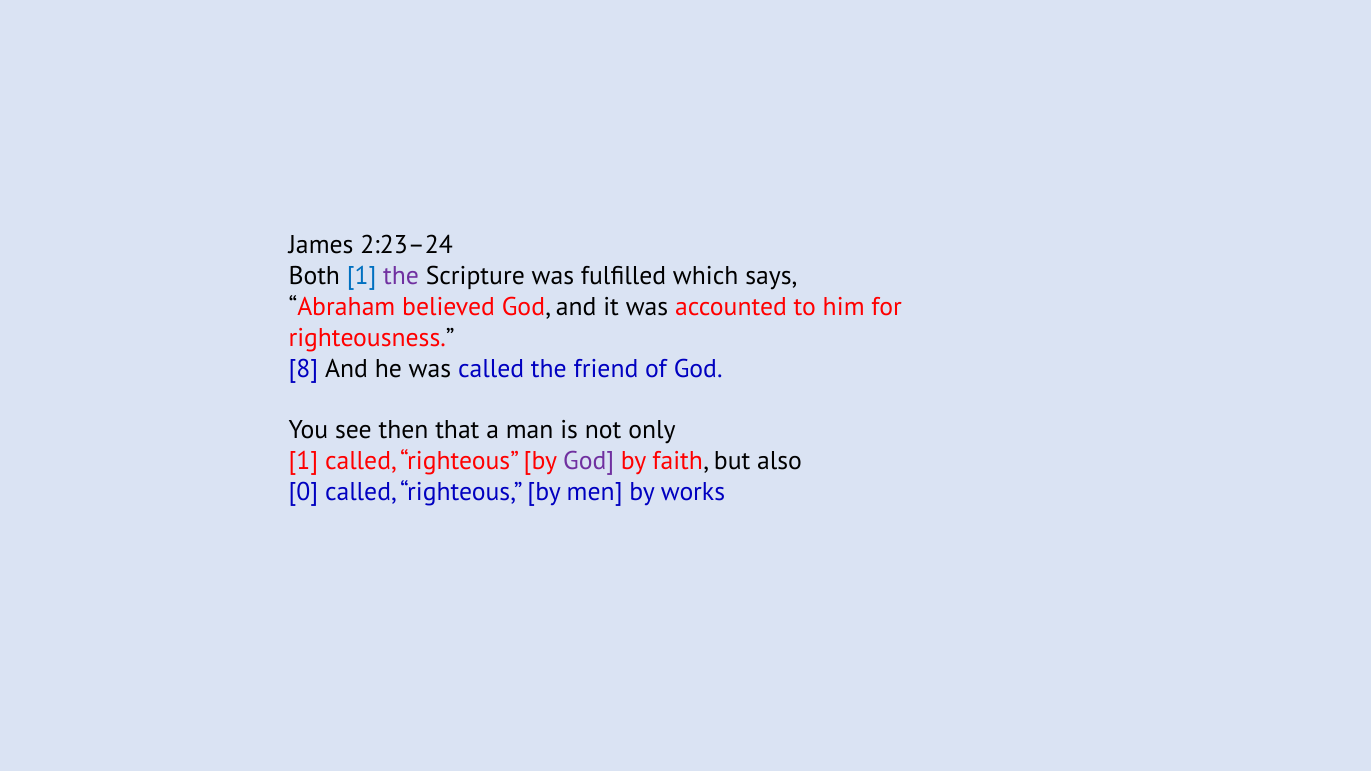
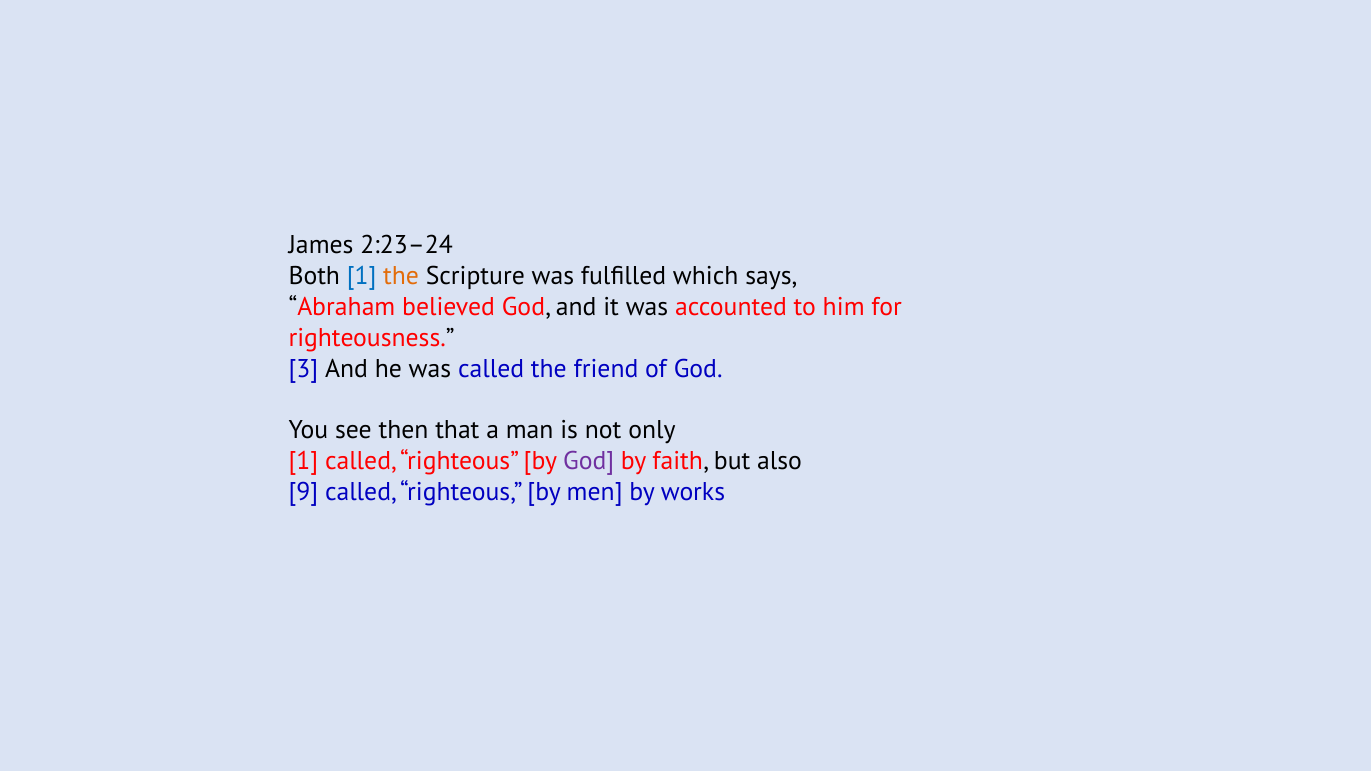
the colour: purple -> orange (401, 276)
8: 8 -> 3 (303, 369)
0: 0 -> 9 (303, 492)
